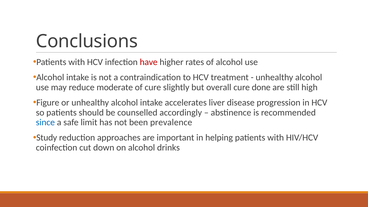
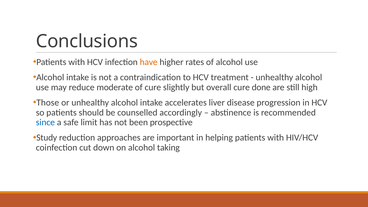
have colour: red -> orange (149, 62)
Figure: Figure -> Those (48, 103)
prevalence: prevalence -> prospective (171, 122)
drinks: drinks -> taking (168, 148)
